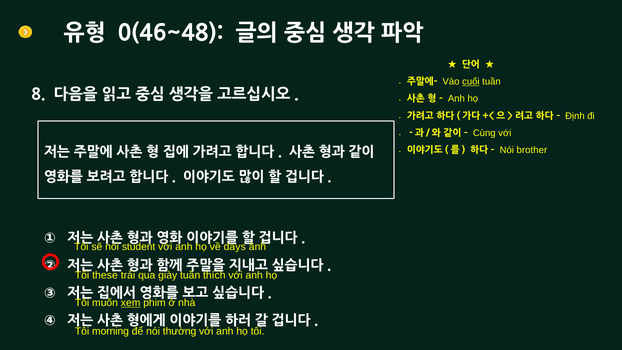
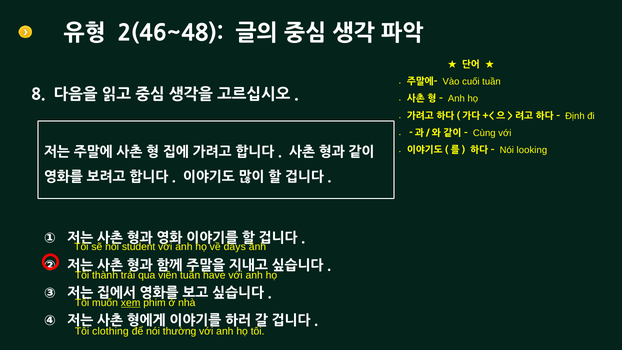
0(46~48: 0(46~48 -> 2(46~48 (171, 33)
cuối underline: present -> none (471, 82)
brother: brother -> looking (532, 150)
these: these -> thành (105, 275)
giày: giày -> viên (168, 275)
thích: thích -> have (214, 275)
morning: morning -> clothing (110, 331)
